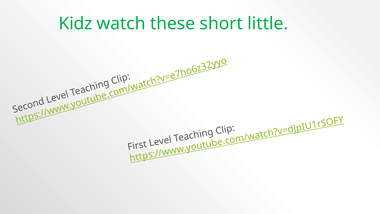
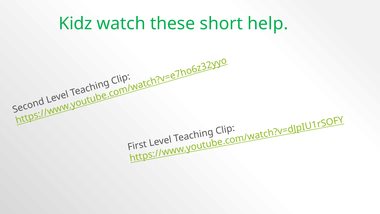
little: little -> help (268, 24)
